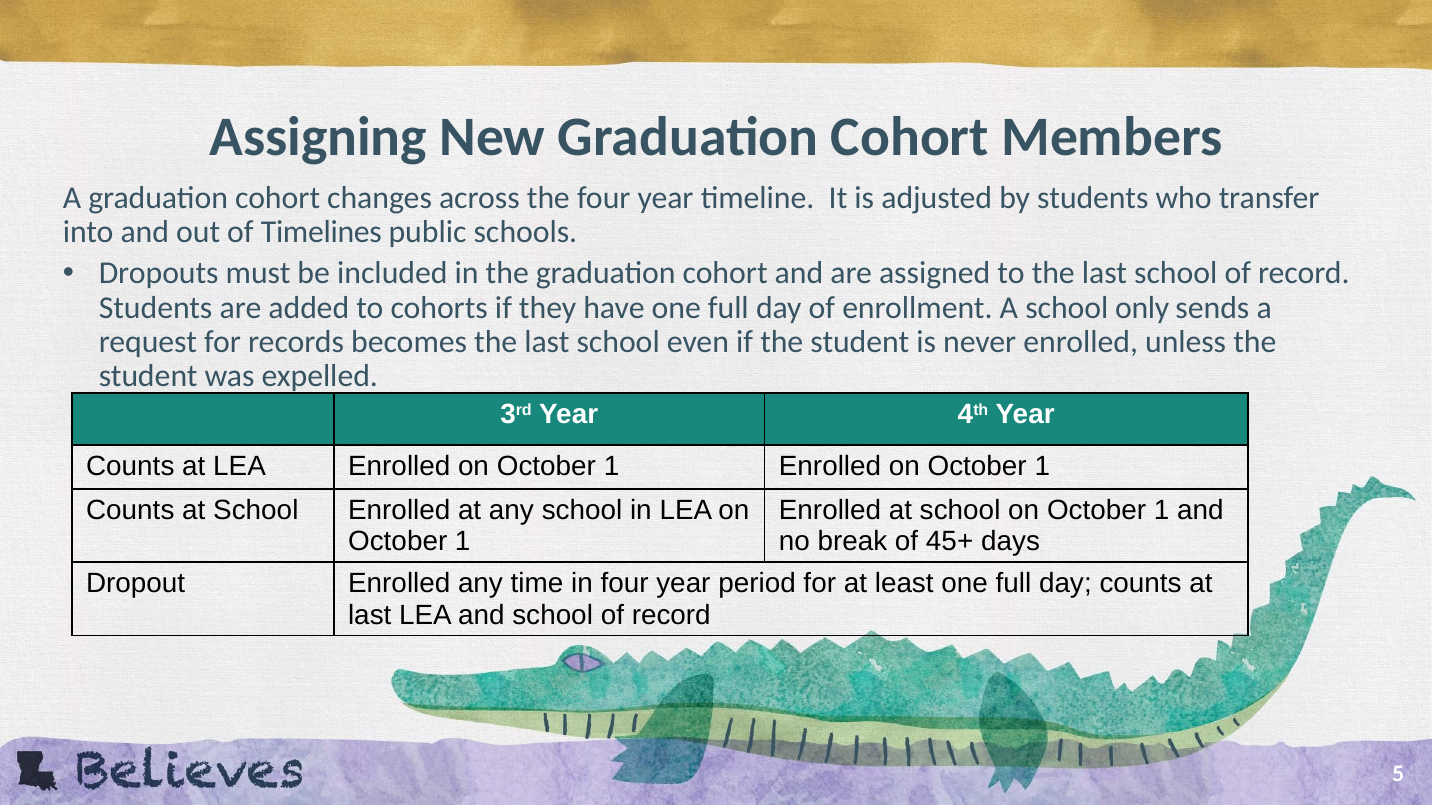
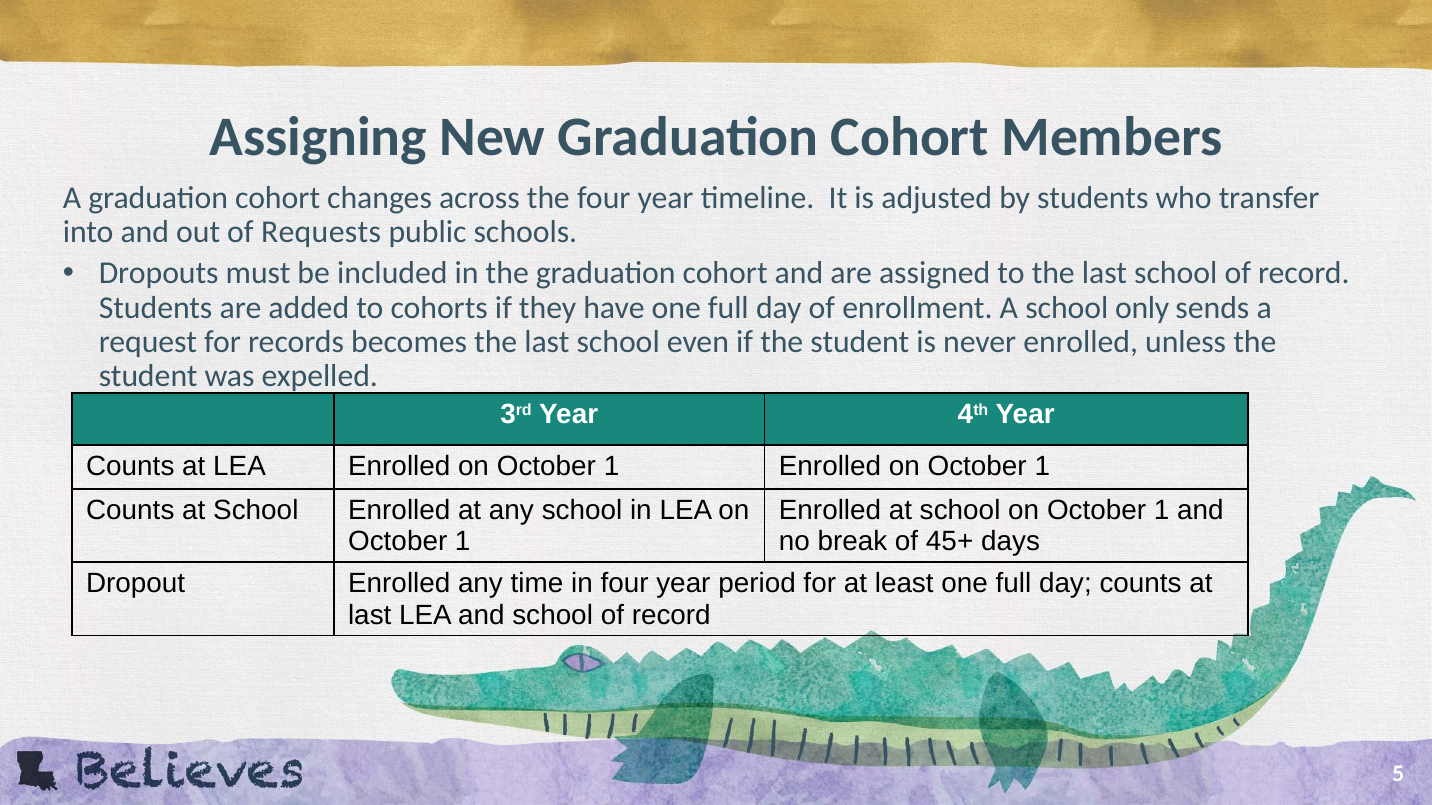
Timelines: Timelines -> Requests (321, 232)
